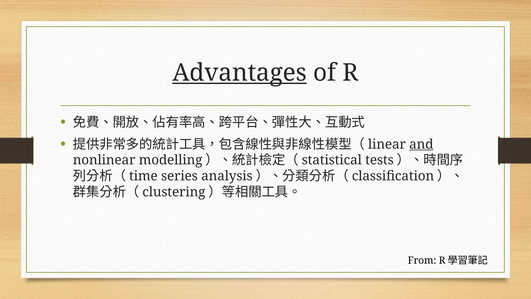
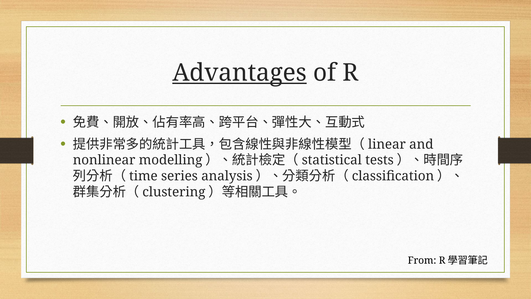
and underline: present -> none (421, 144)
